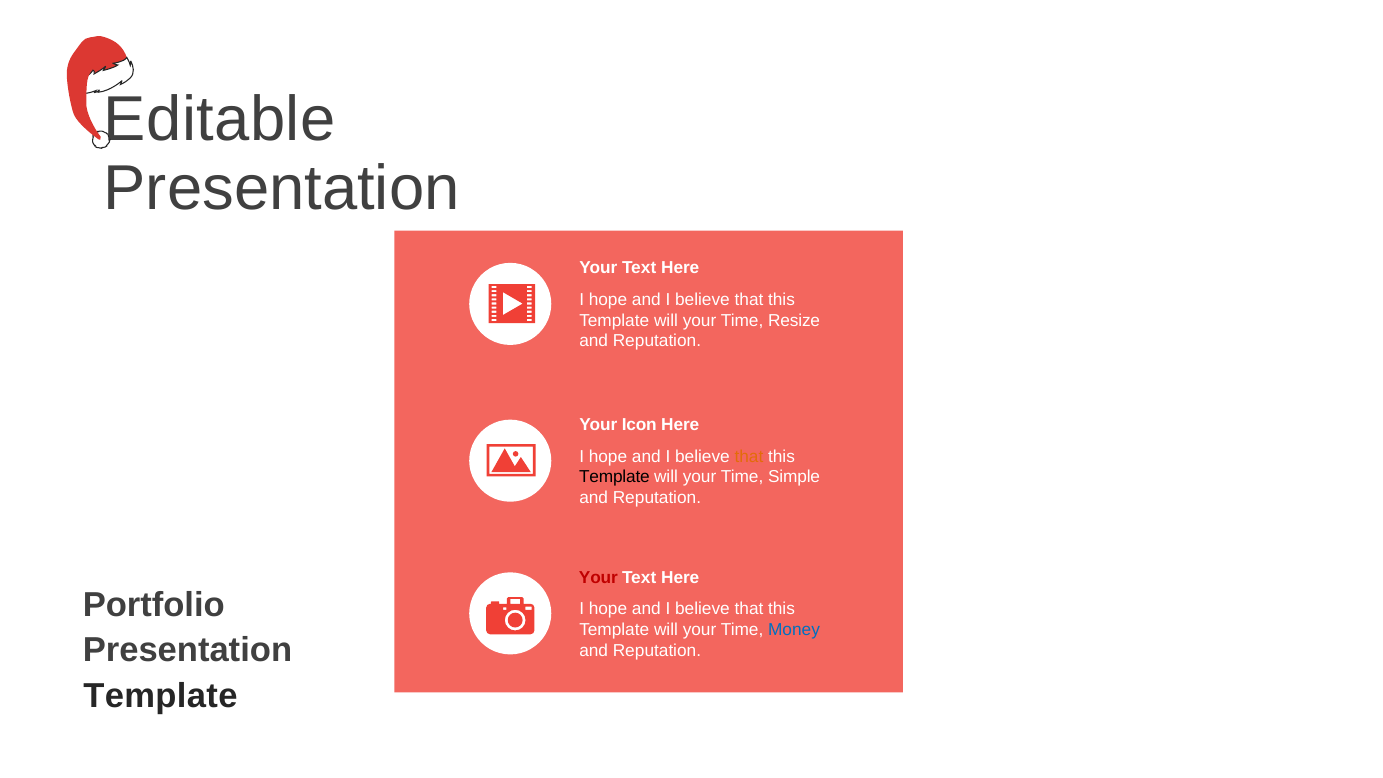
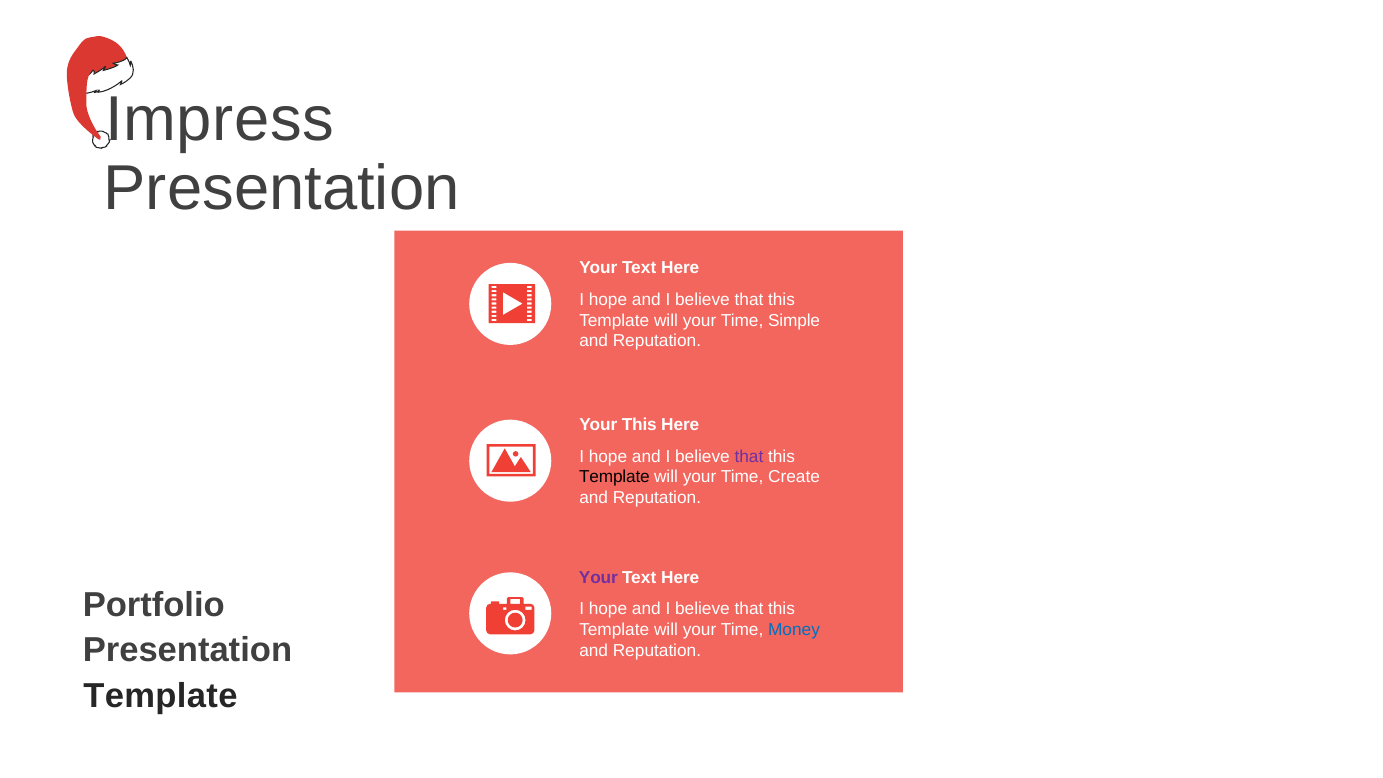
Editable: Editable -> Impress (220, 120)
Resize: Resize -> Simple (794, 320)
Your Icon: Icon -> This (639, 425)
that colour: orange -> purple (749, 456)
Simple: Simple -> Create (794, 477)
Your colour: red -> purple (598, 578)
